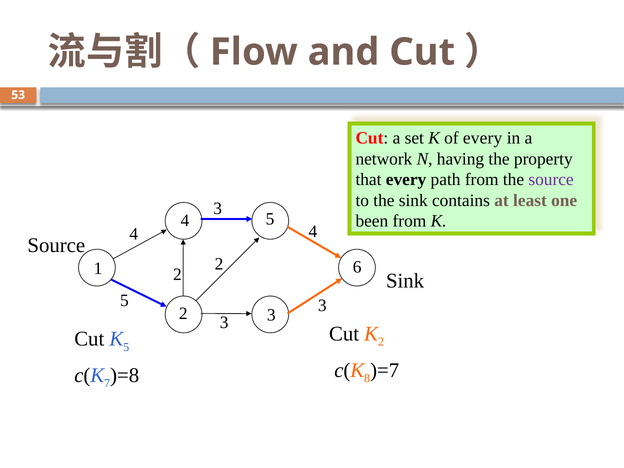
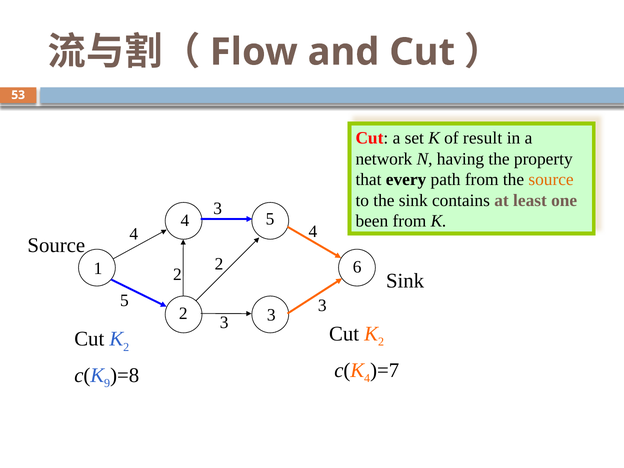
of every: every -> result (483, 138)
source colour: purple -> orange (551, 180)
5: 5 -> 2 (126, 347)
7: 7 -> 9 (107, 383)
8: 8 -> 4 (367, 378)
